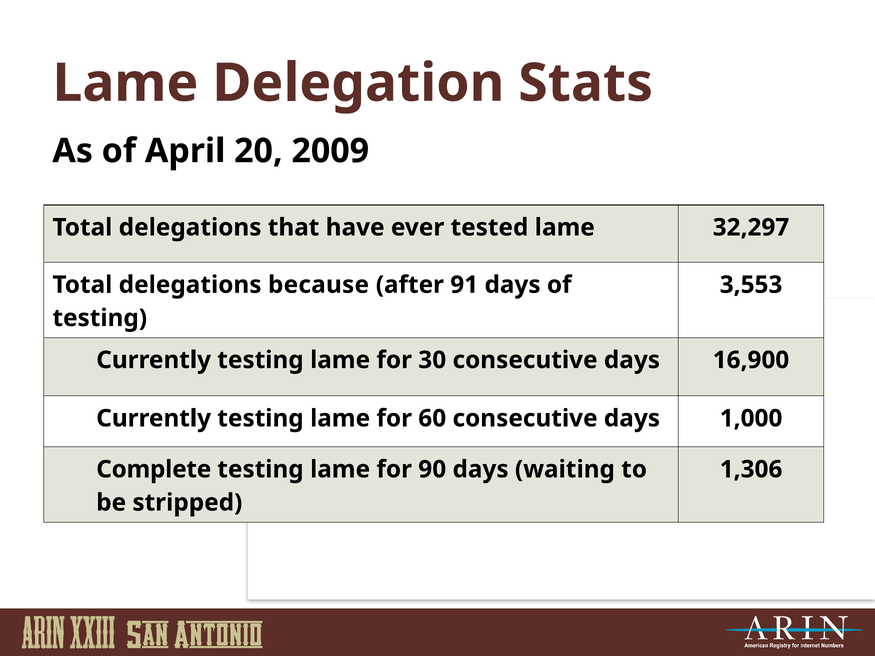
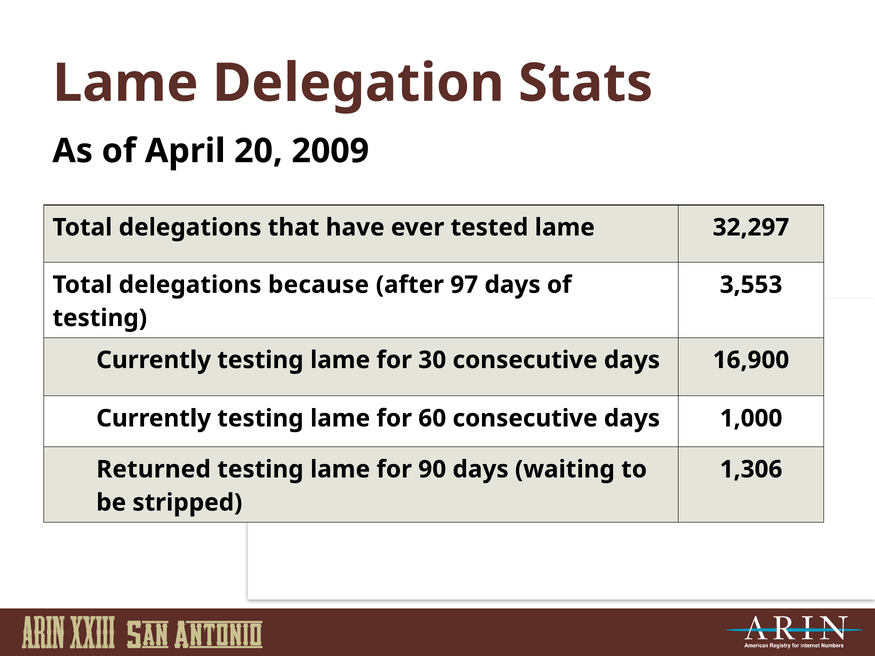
91: 91 -> 97 (464, 285)
Complete: Complete -> Returned (154, 470)
